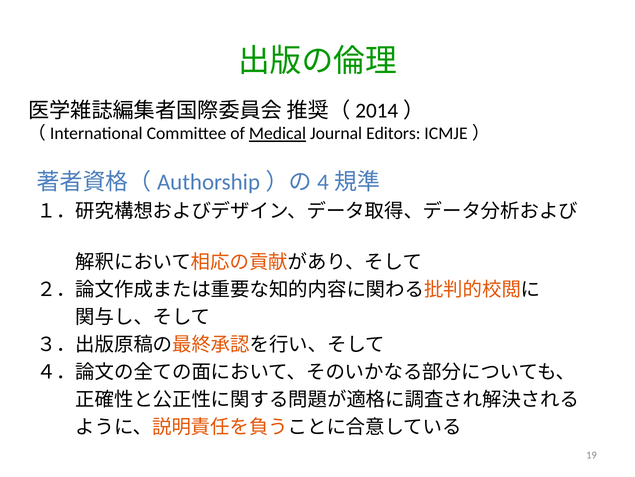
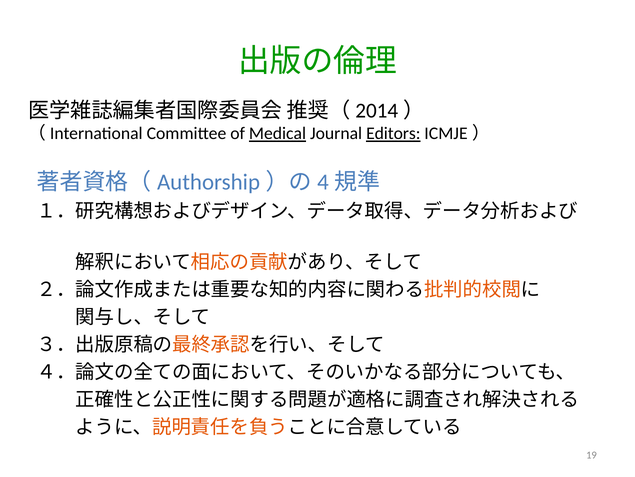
Editors underline: none -> present (393, 133)
